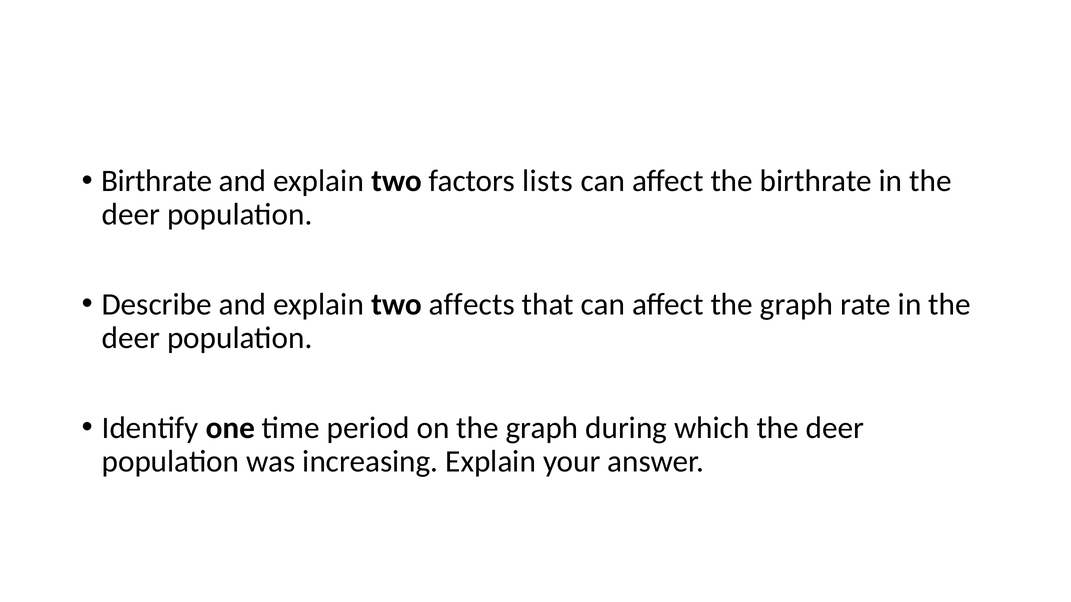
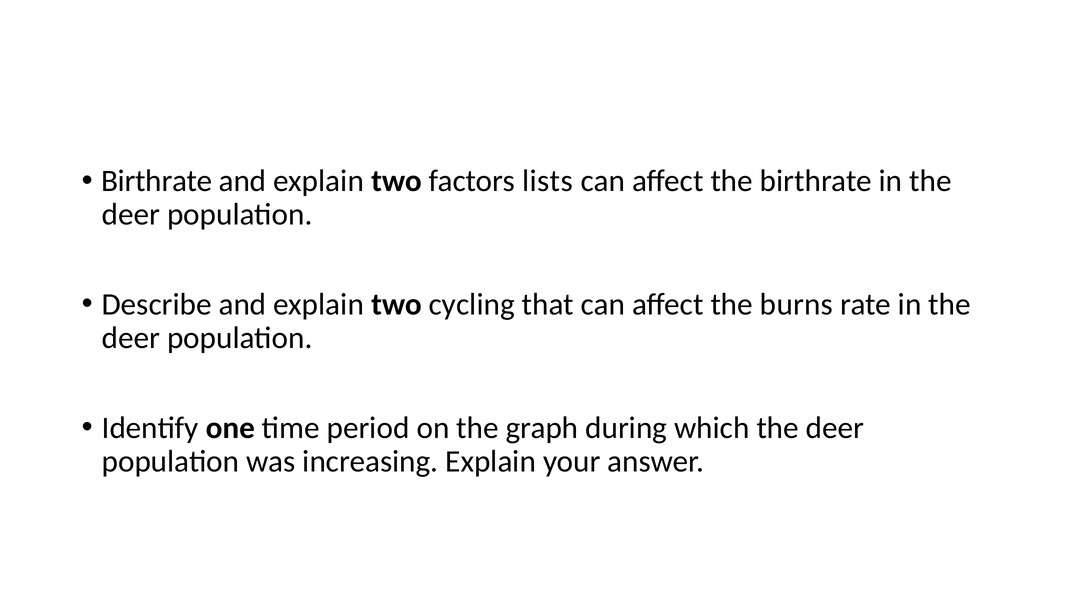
affects: affects -> cycling (472, 305)
affect the graph: graph -> burns (796, 305)
